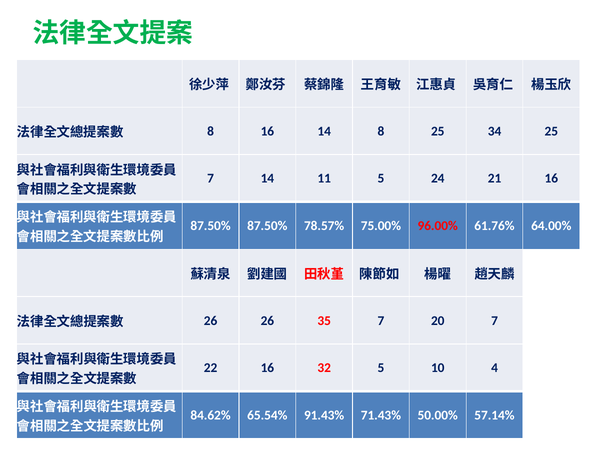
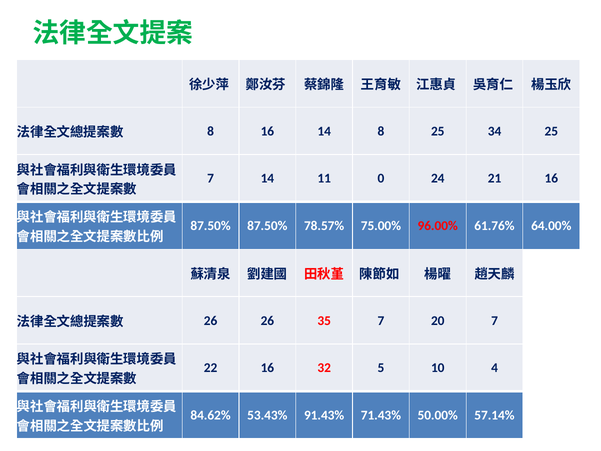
11 5: 5 -> 0 (381, 178)
65.54%: 65.54% -> 53.43% (267, 415)
